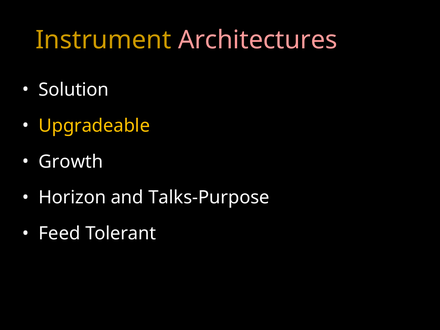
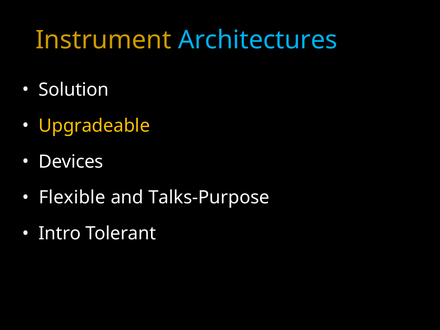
Architectures colour: pink -> light blue (258, 40)
Growth: Growth -> Devices (71, 162)
Horizon: Horizon -> Flexible (72, 198)
Feed: Feed -> Intro (60, 234)
